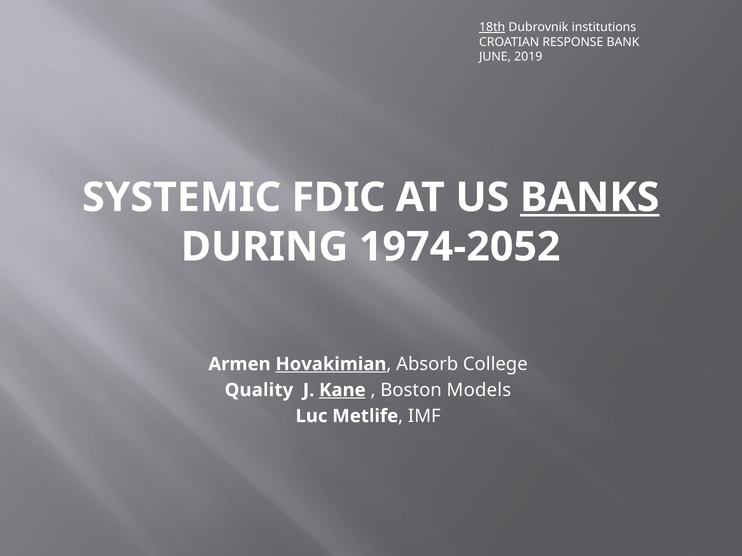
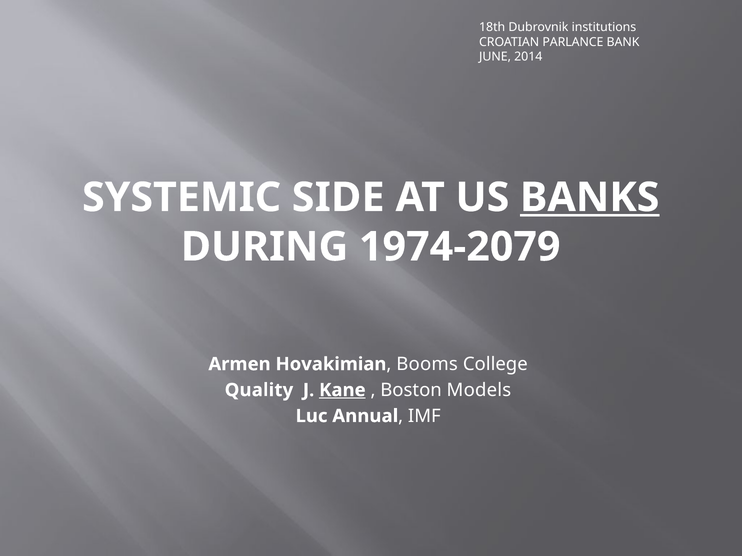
18th underline: present -> none (492, 27)
RESPONSE: RESPONSE -> PARLANCE (573, 42)
2019: 2019 -> 2014 (528, 57)
FDIC: FDIC -> SIDE (338, 198)
1974-2052: 1974-2052 -> 1974-2079 (460, 247)
Hovakimian underline: present -> none (331, 364)
Absorb: Absorb -> Booms (427, 364)
Metlife: Metlife -> Annual (365, 416)
